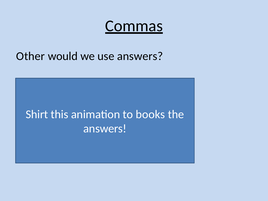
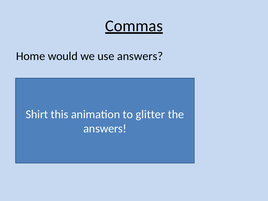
Other: Other -> Home (31, 56)
books: books -> glitter (150, 114)
